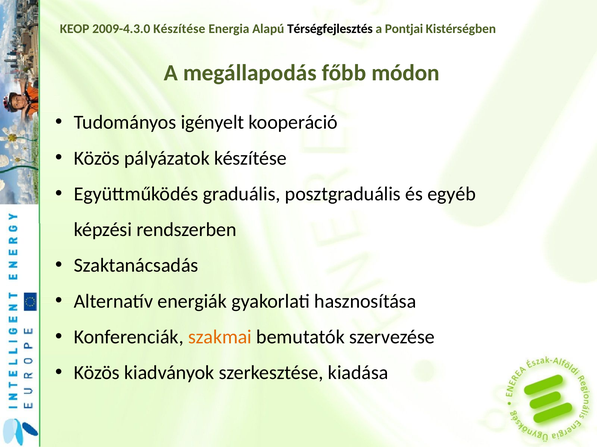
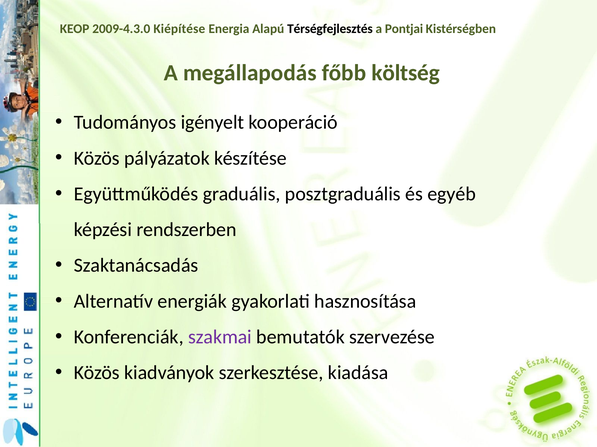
2009-4.3.0 Készítése: Készítése -> Kiépítése (179, 29)
módon: módon -> költség (406, 73)
szakmai colour: orange -> purple (220, 338)
